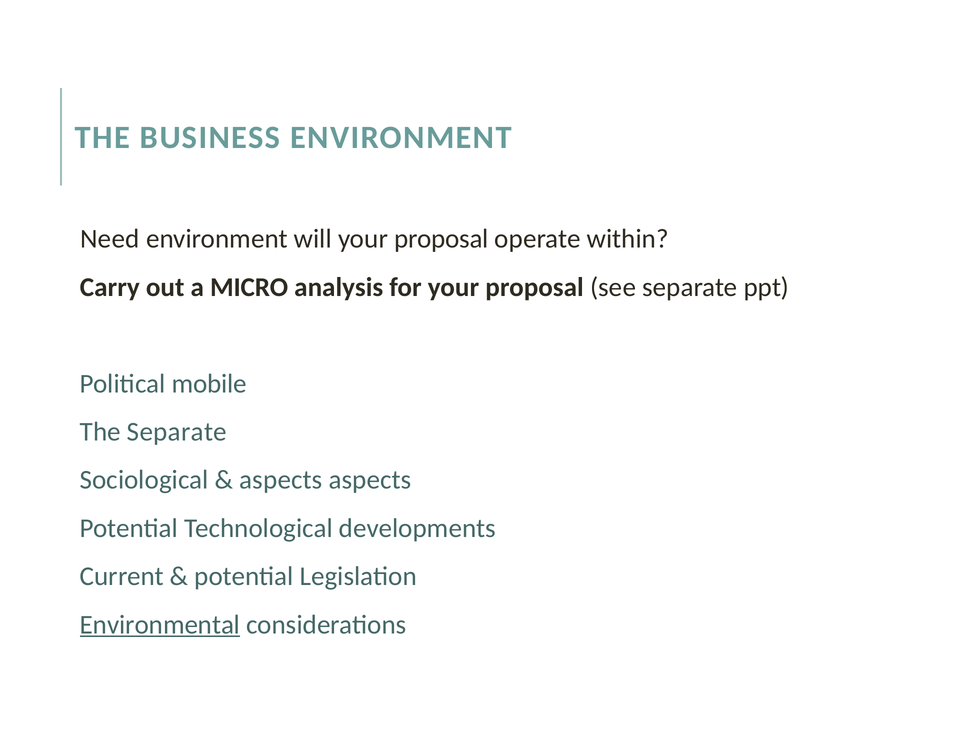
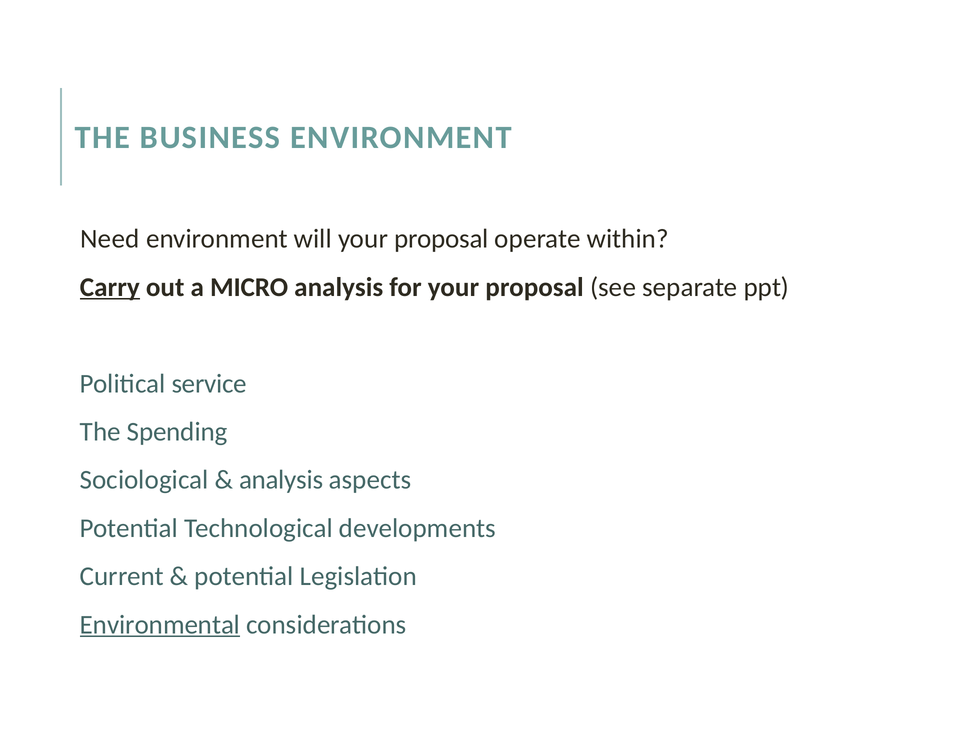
Carry underline: none -> present (110, 287)
mobile: mobile -> service (209, 384)
The Separate: Separate -> Spending (177, 432)
aspects: aspects -> analysis (281, 480)
